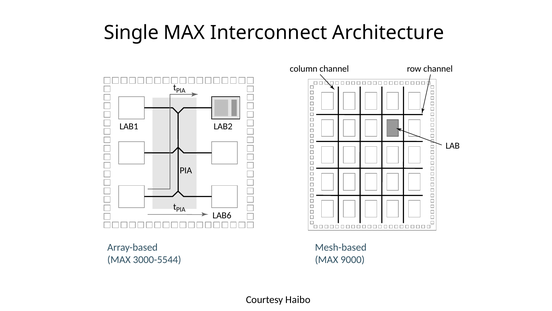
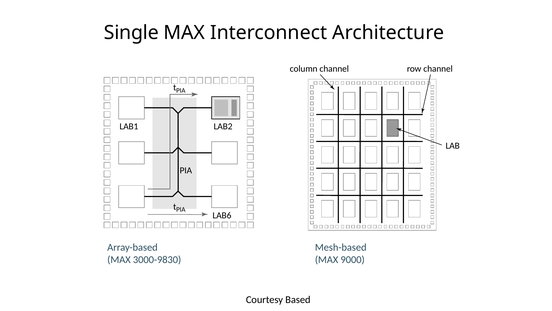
3000-5544: 3000-5544 -> 3000-9830 (157, 259)
Haibo: Haibo -> Based (298, 299)
